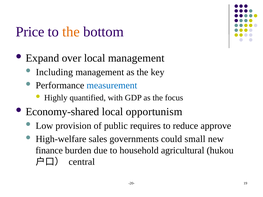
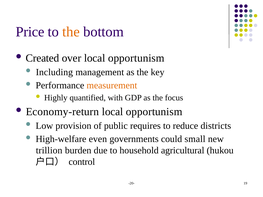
Expand: Expand -> Created (42, 58)
over local management: management -> opportunism (136, 58)
measurement colour: blue -> orange (112, 85)
Economy-shared: Economy-shared -> Economy-return (62, 112)
approve: approve -> districts (216, 126)
sales: sales -> even (98, 139)
finance: finance -> trillion (49, 151)
central: central -> control (82, 162)
